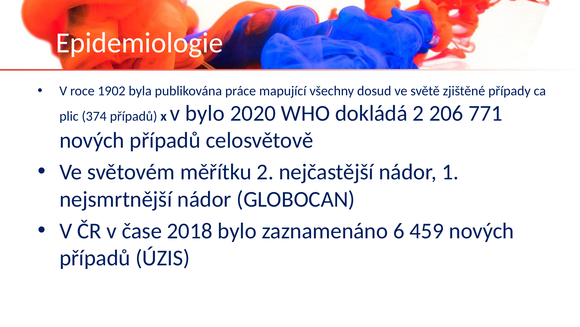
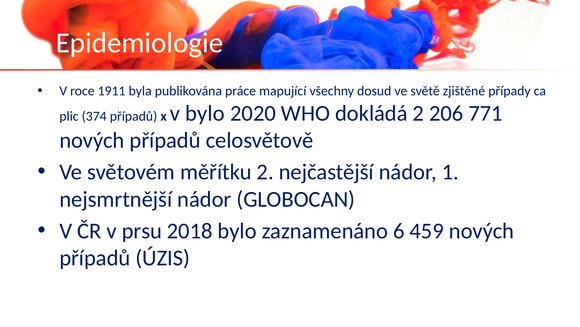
1902: 1902 -> 1911 (112, 91)
čase: čase -> prsu (142, 230)
